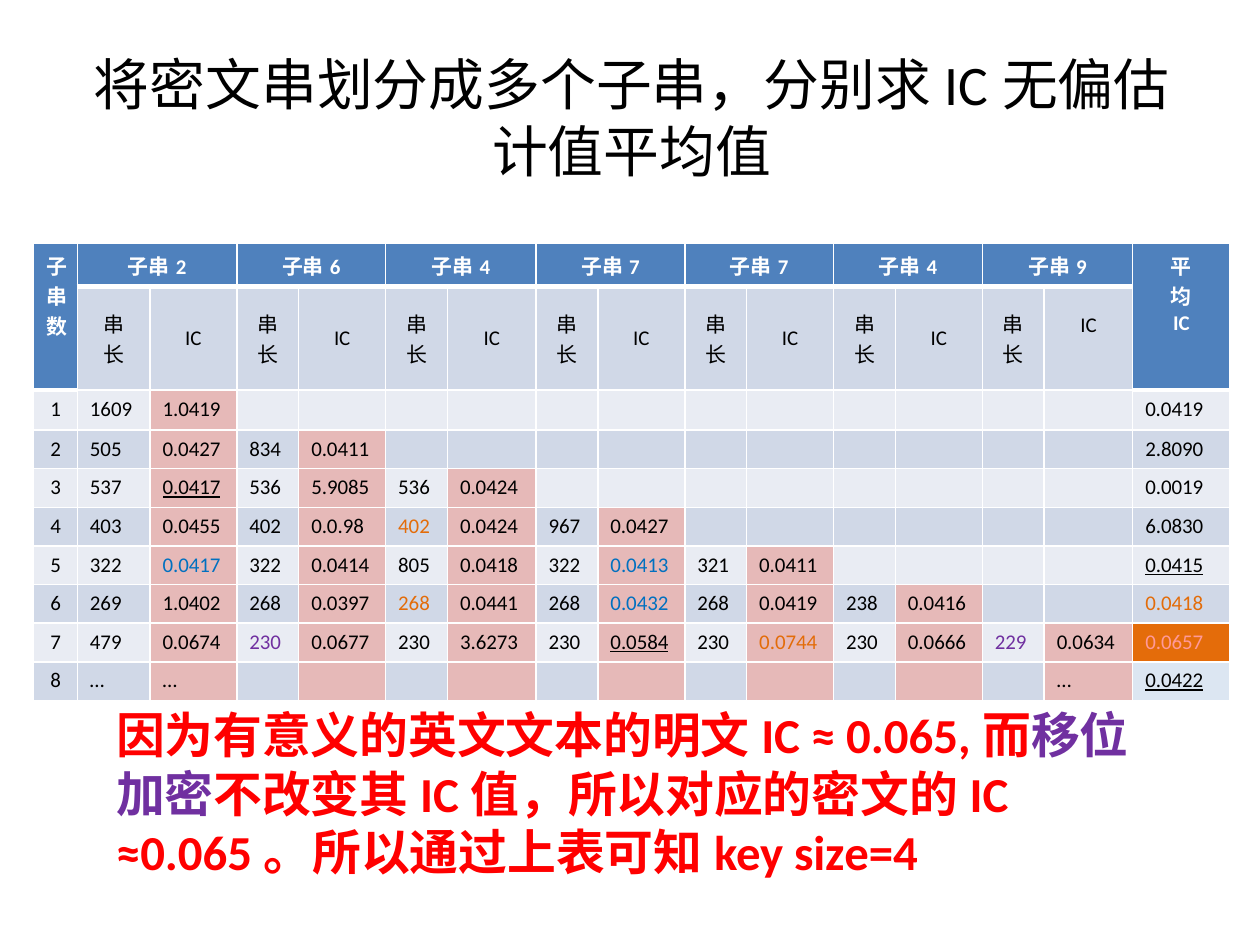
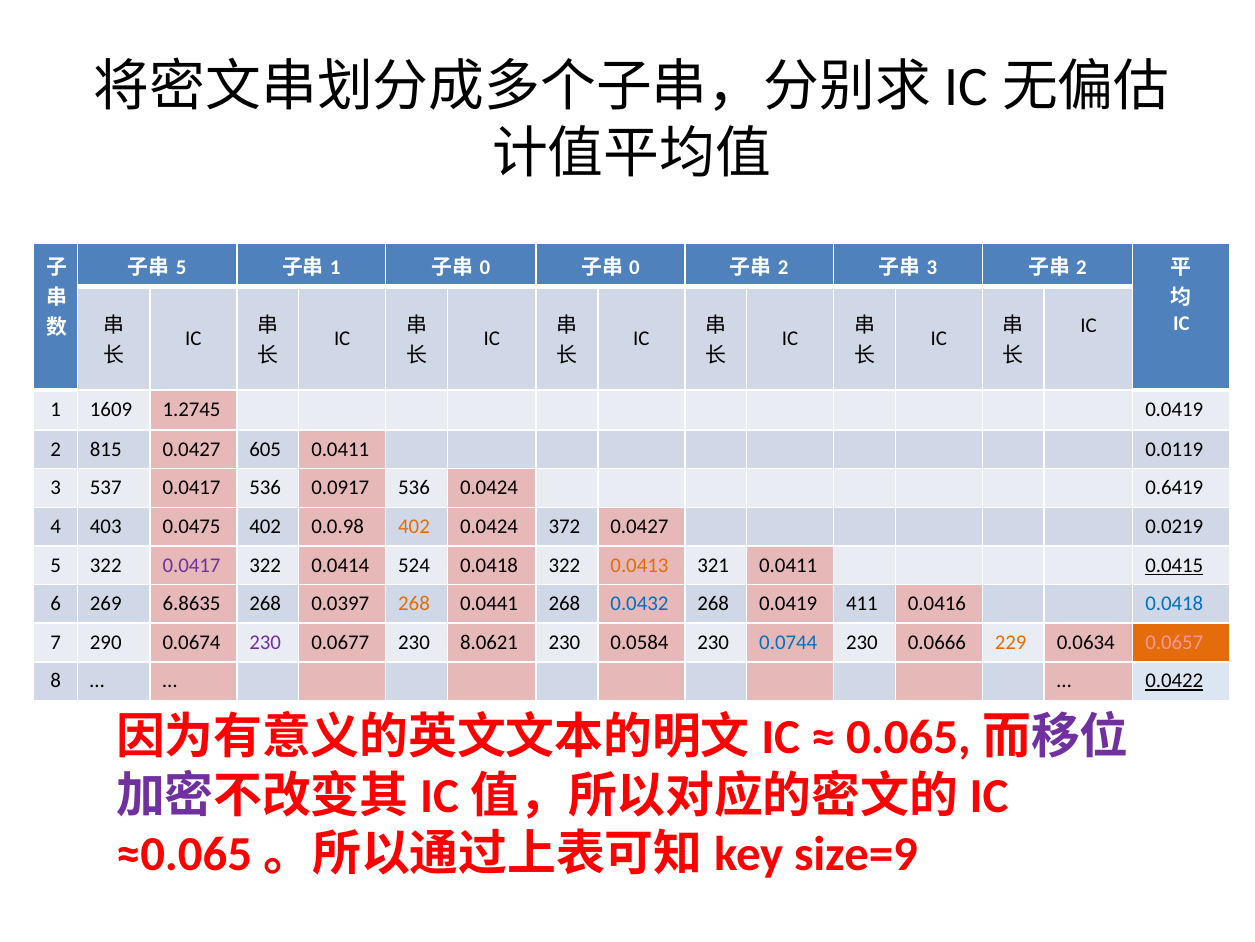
2: 2 -> 5 (181, 267)
6: 6 -> 1 (335, 267)
4: 4 -> 0 (485, 267)
7: 7 -> 0 (634, 267)
7: 7 -> 2 (783, 267)
4: 4 -> 3 (932, 267)
9: 9 -> 2 (1082, 267)
1.0419: 1.0419 -> 1.2745 (192, 409)
505: 505 -> 815 (106, 449)
834: 834 -> 605 (265, 449)
2.8090: 2.8090 -> 0.0119 (1174, 449)
0.0417 underline: present -> none (192, 488)
5.9085: 5.9085 -> 0.0917 (340, 488)
0.0019: 0.0019 -> 0.6419 (1174, 488)
0.0455: 0.0455 -> 0.0475 (192, 526)
967: 967 -> 372 (564, 526)
6.0830: 6.0830 -> 0.0219 (1174, 526)
0.0417 colour: blue -> purple (192, 565)
805: 805 -> 524 (414, 565)
0.0413 colour: blue -> orange (639, 565)
1.0402: 1.0402 -> 6.8635 (192, 603)
238: 238 -> 411 (862, 603)
0.0418 colour: orange -> blue (1174, 603)
479: 479 -> 290 (106, 642)
3.6273: 3.6273 -> 8.0621 (489, 642)
0.0584 underline: present -> none (639, 642)
0.0744 colour: orange -> blue (788, 642)
229 colour: purple -> orange (1011, 642)
size=4: size=4 -> size=9 (856, 854)
